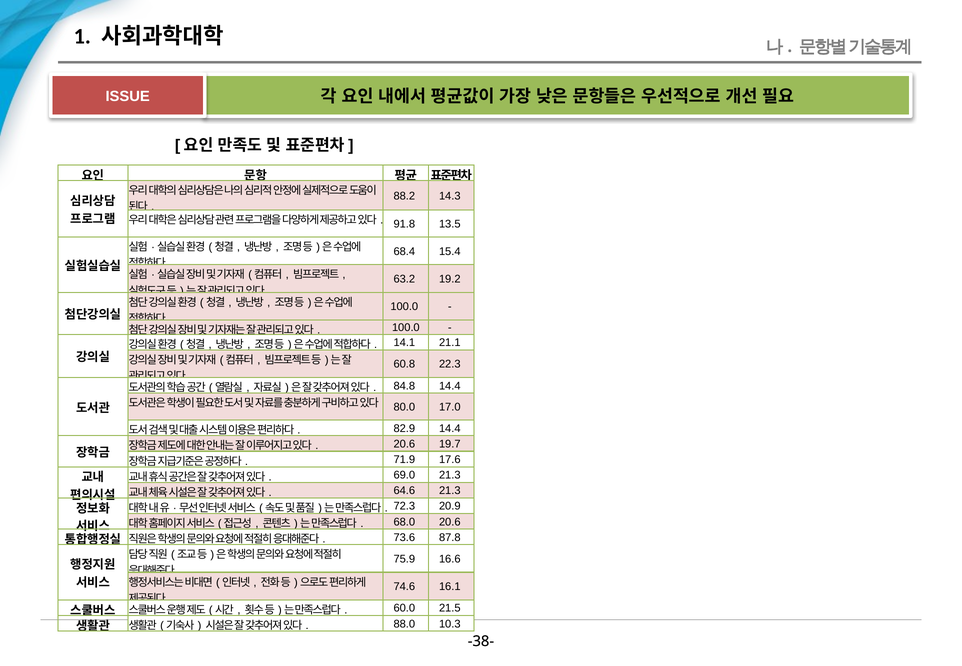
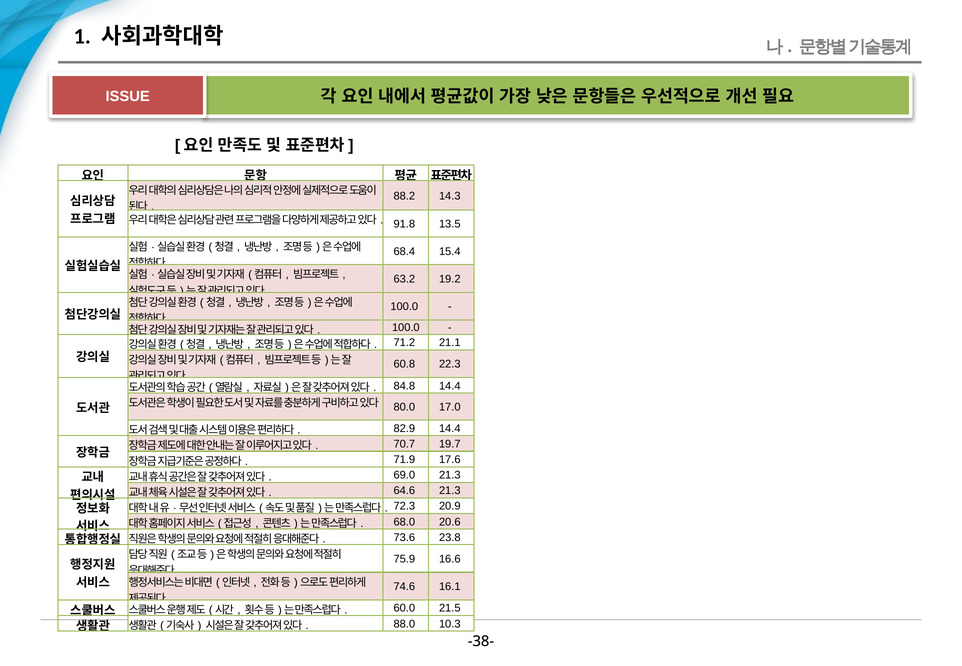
14.1: 14.1 -> 71.2 (404, 343)
20.6: 20.6 -> 70.7 (404, 444)
87.8: 87.8 -> 23.8 (450, 537)
